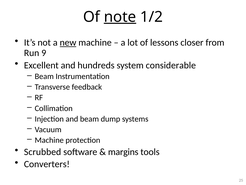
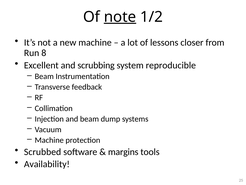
new underline: present -> none (68, 42)
9: 9 -> 8 (44, 53)
hundreds: hundreds -> scrubbing (96, 65)
considerable: considerable -> reproducible (171, 65)
Converters: Converters -> Availability (47, 164)
